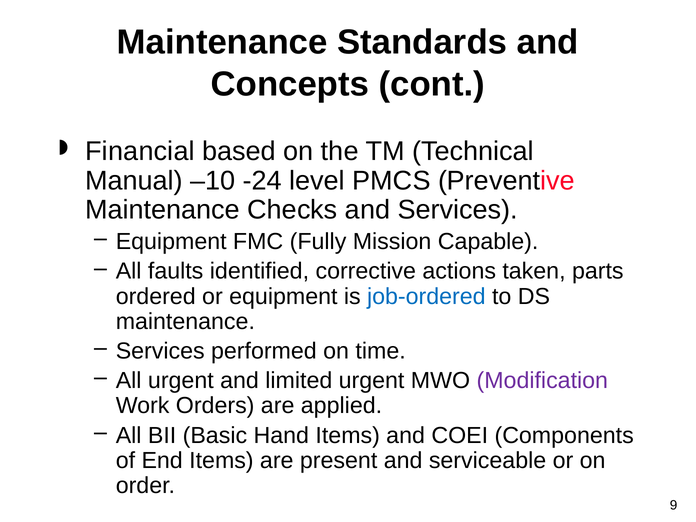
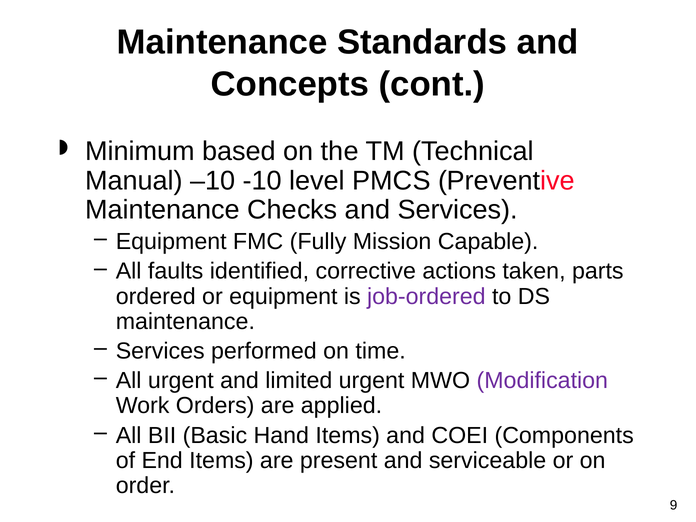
Financial: Financial -> Minimum (140, 151)
-24: -24 -> -10 (262, 181)
job-ordered colour: blue -> purple (426, 296)
